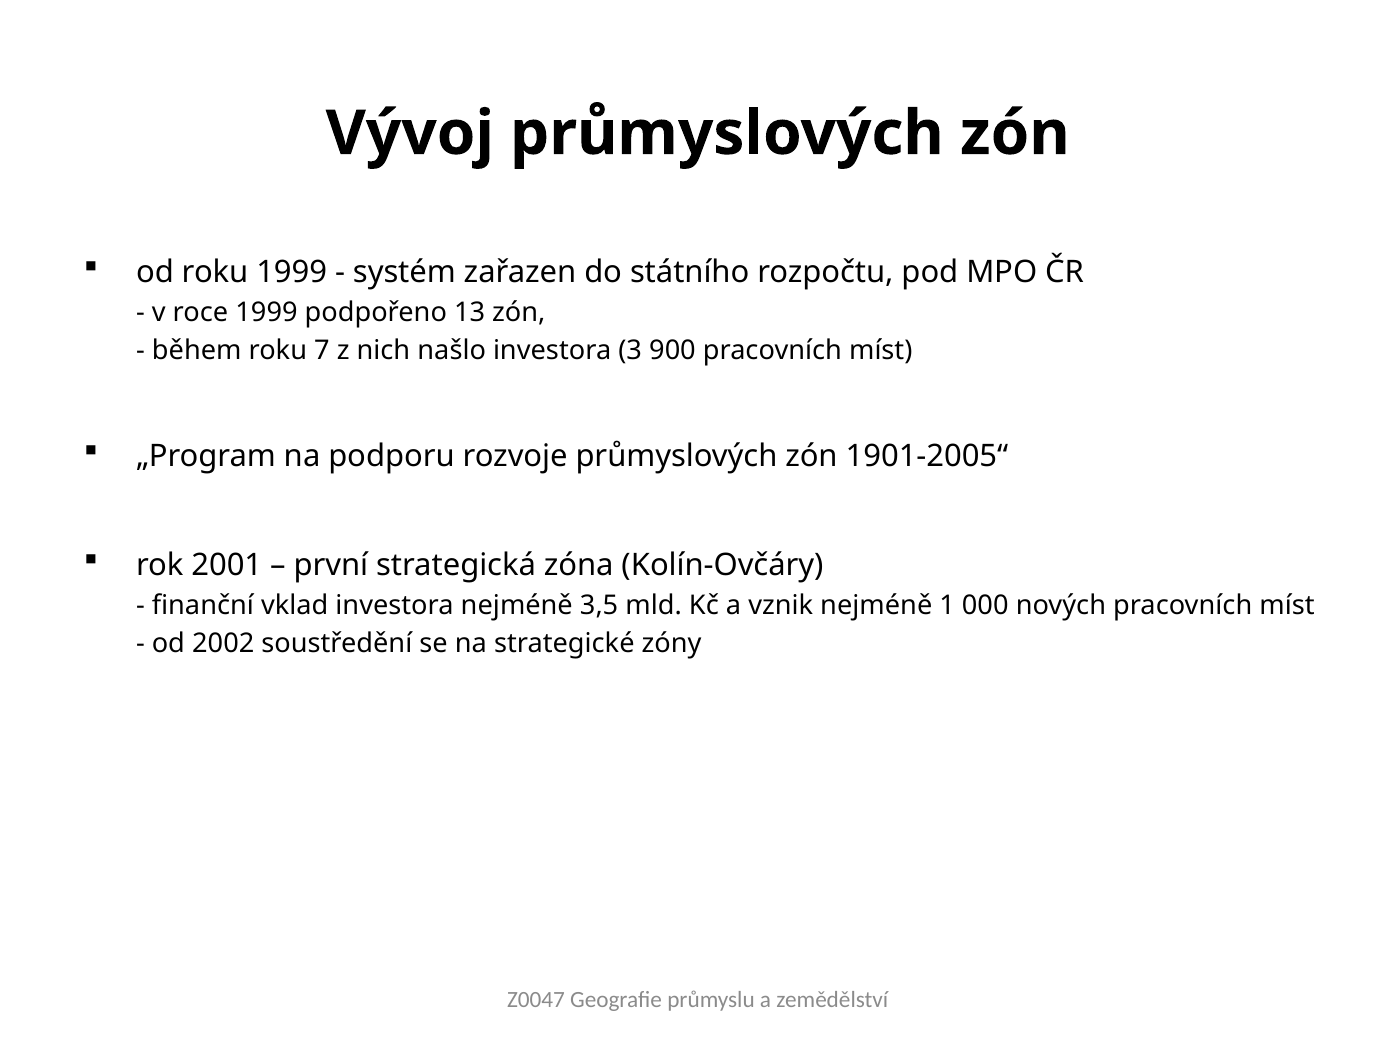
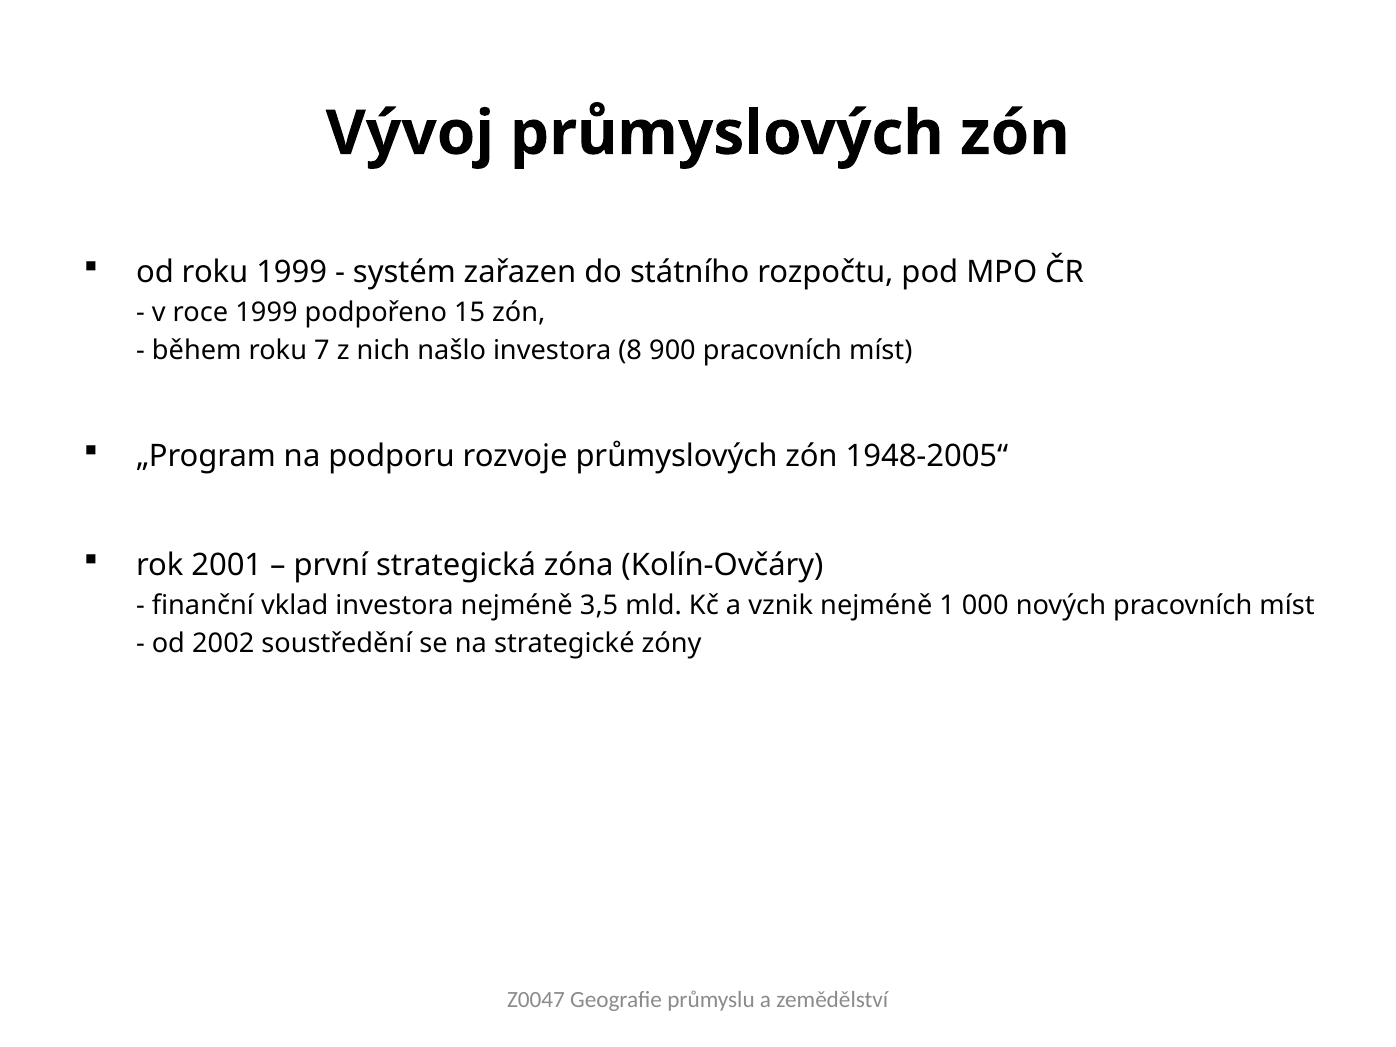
13: 13 -> 15 (470, 312)
3: 3 -> 8 (630, 350)
1901-2005“: 1901-2005“ -> 1948-2005“ (927, 457)
